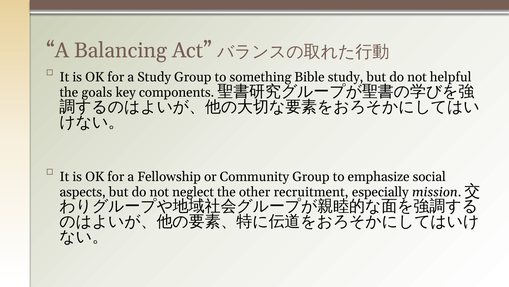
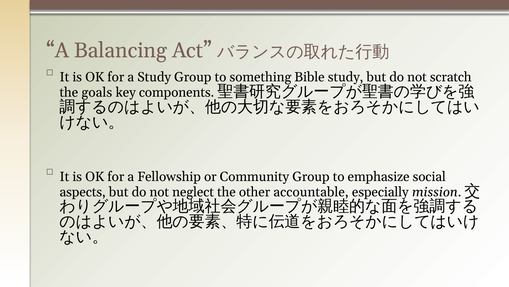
helpful: helpful -> scratch (451, 77)
recruitment: recruitment -> accountable (311, 192)
